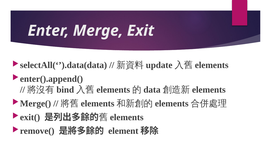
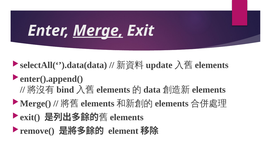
Merge underline: none -> present (98, 31)
